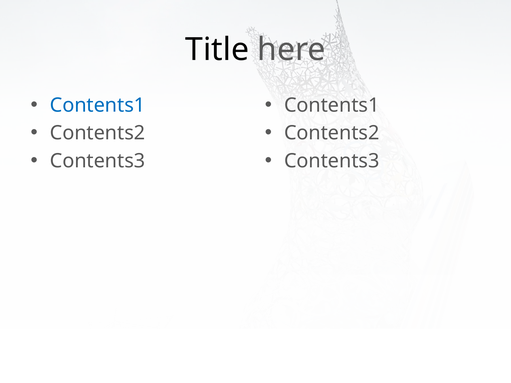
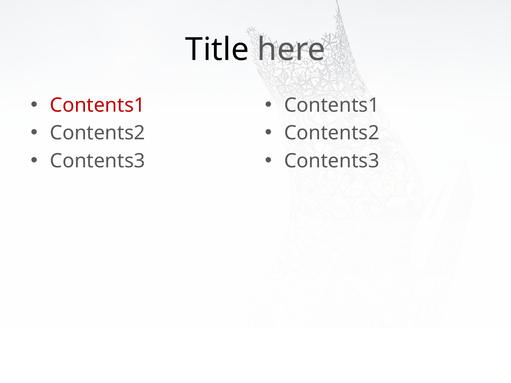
Contents1 colour: blue -> red (98, 105)
